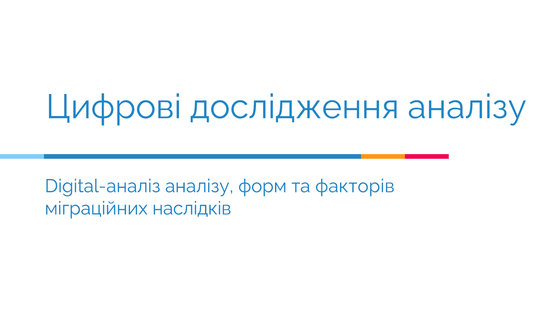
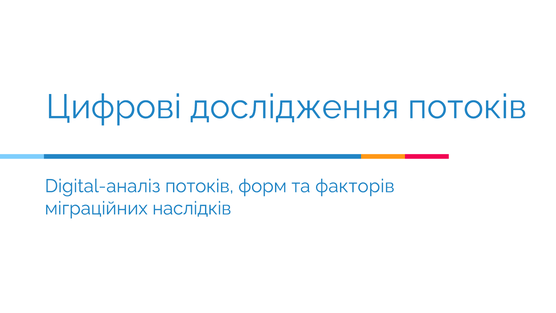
дослідження аналізу: аналізу -> потоків (467, 107)
Digital-aналіз аналізу: аналізу -> потоків (199, 186)
